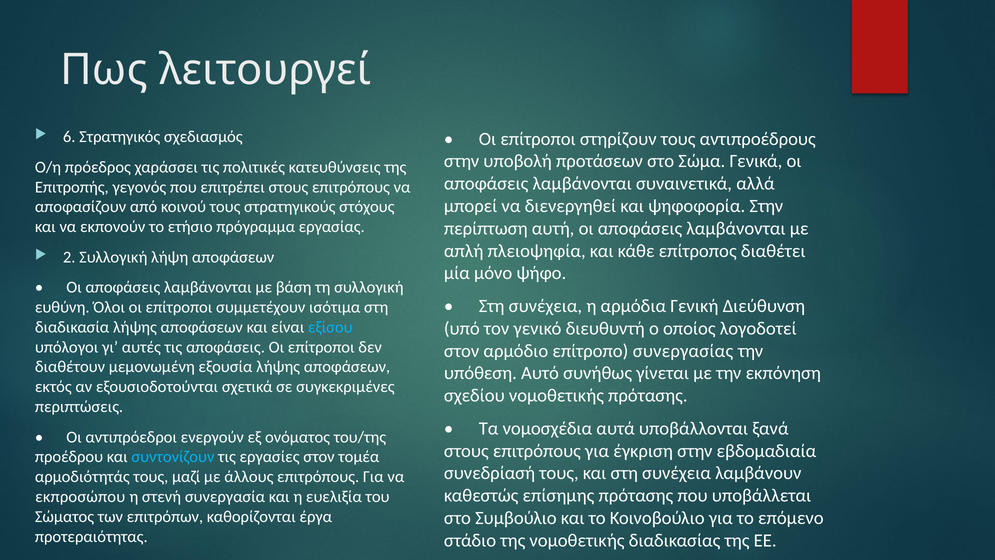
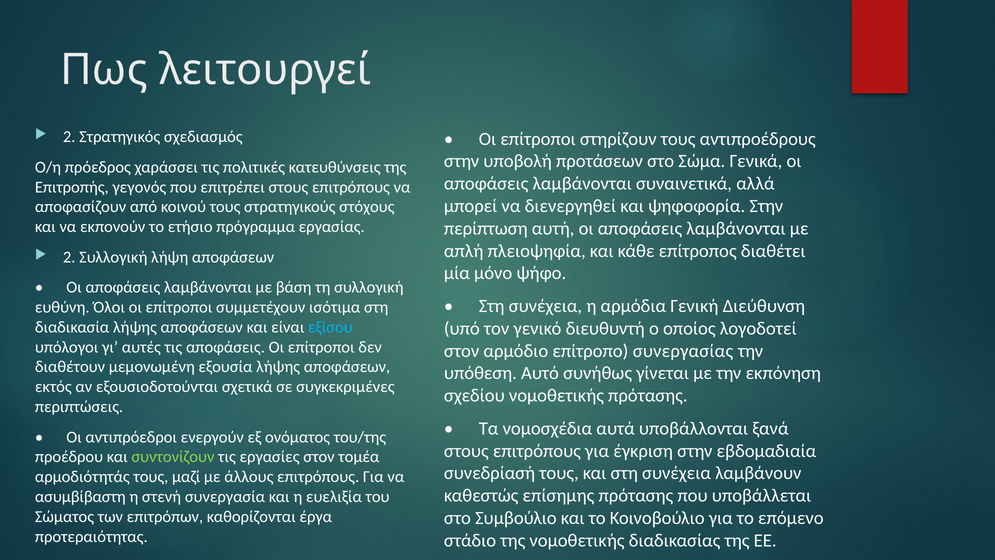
6: 6 -> 2 (69, 137)
συντονίζουν colour: light blue -> light green (173, 457)
εκπροσώπου: εκπροσώπου -> ασυμβίβαστη (80, 497)
